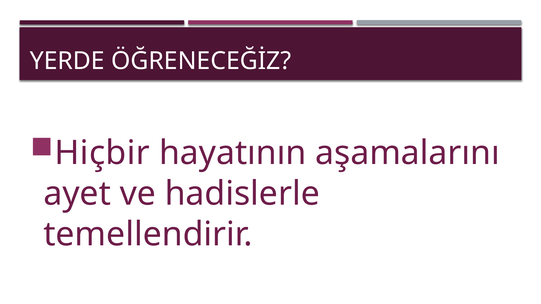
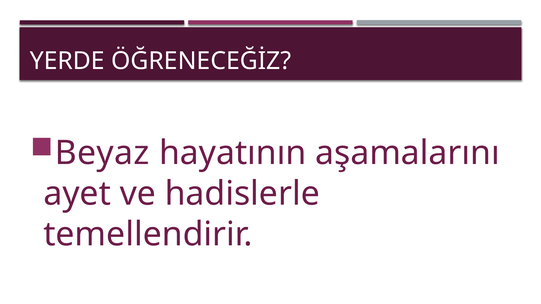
Hiçbir: Hiçbir -> Beyaz (102, 153)
